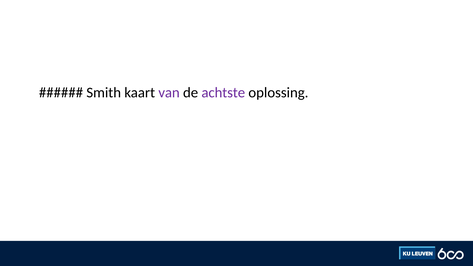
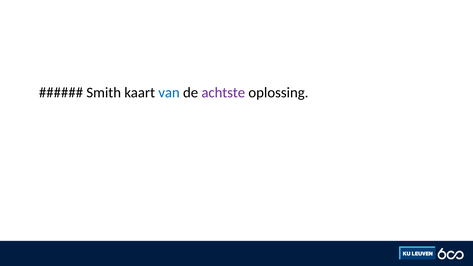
van colour: purple -> blue (169, 93)
